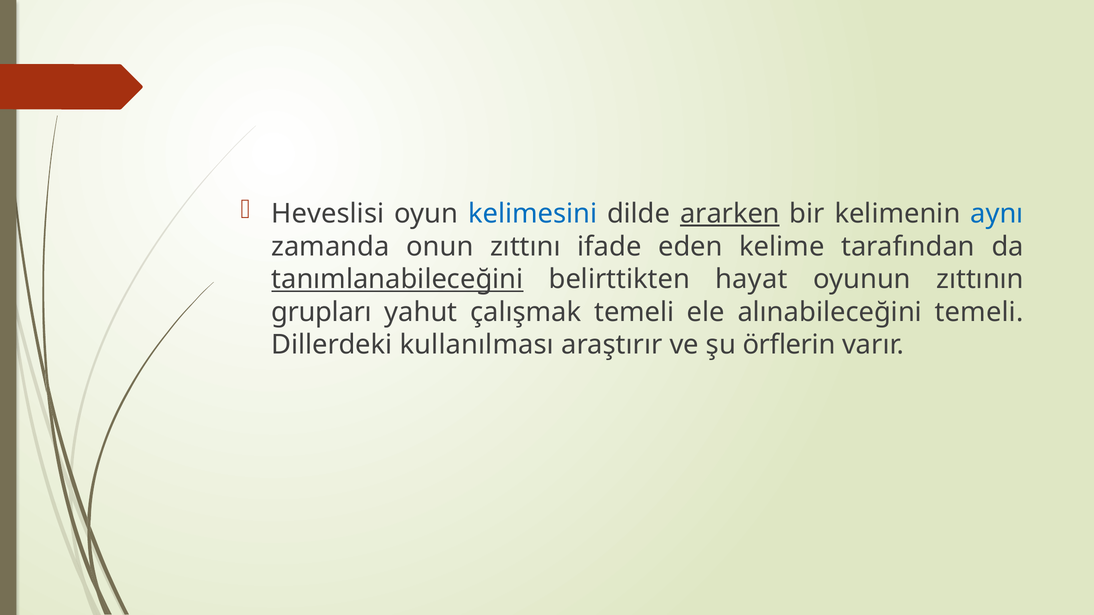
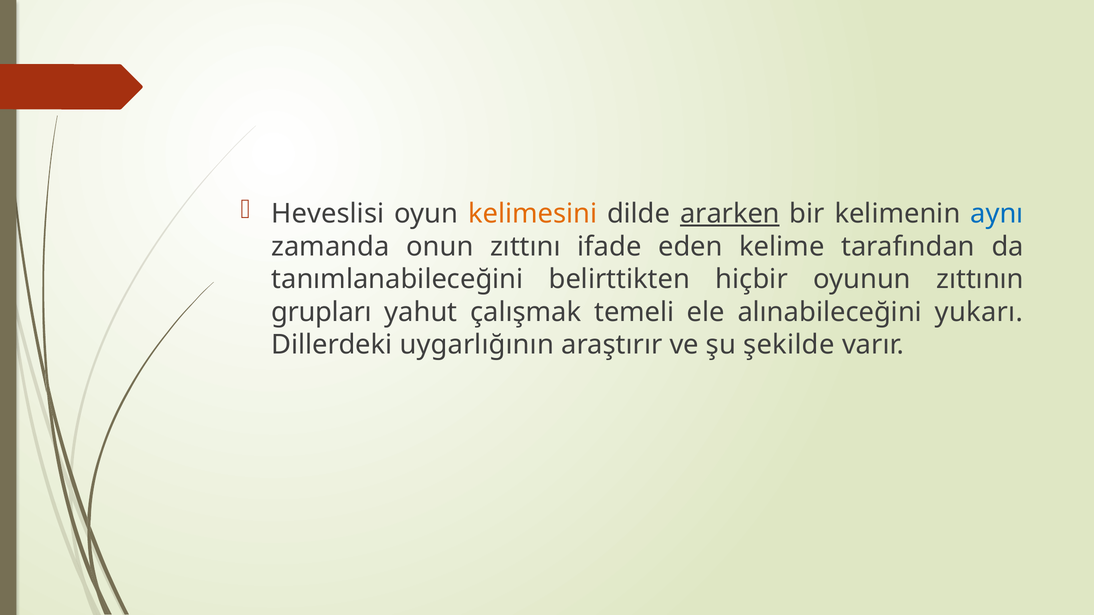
kelimesini colour: blue -> orange (533, 214)
tanımlanabileceğini underline: present -> none (397, 280)
hayat: hayat -> hiçbir (752, 280)
alınabileceğini temeli: temeli -> yukarı (979, 312)
kullanılması: kullanılması -> uygarlığının (477, 345)
örflerin: örflerin -> şekilde (789, 345)
